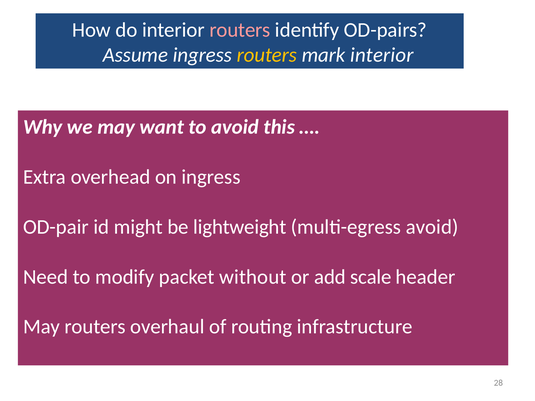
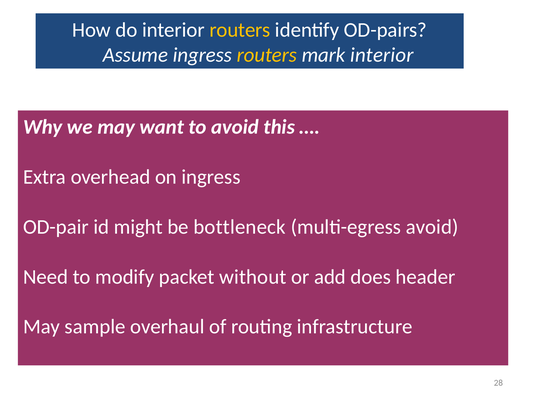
routers colour: pink -> yellow (240, 30)
lightweight: lightweight -> bottleneck (240, 227)
scale: scale -> does (371, 277)
May routers: routers -> sample (95, 327)
